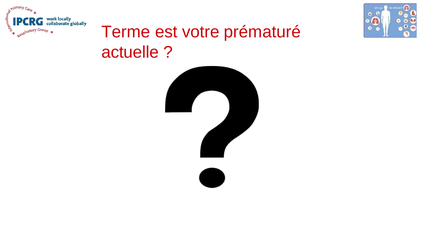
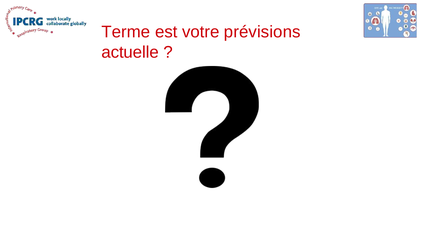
prématuré: prématuré -> prévisions (262, 32)
